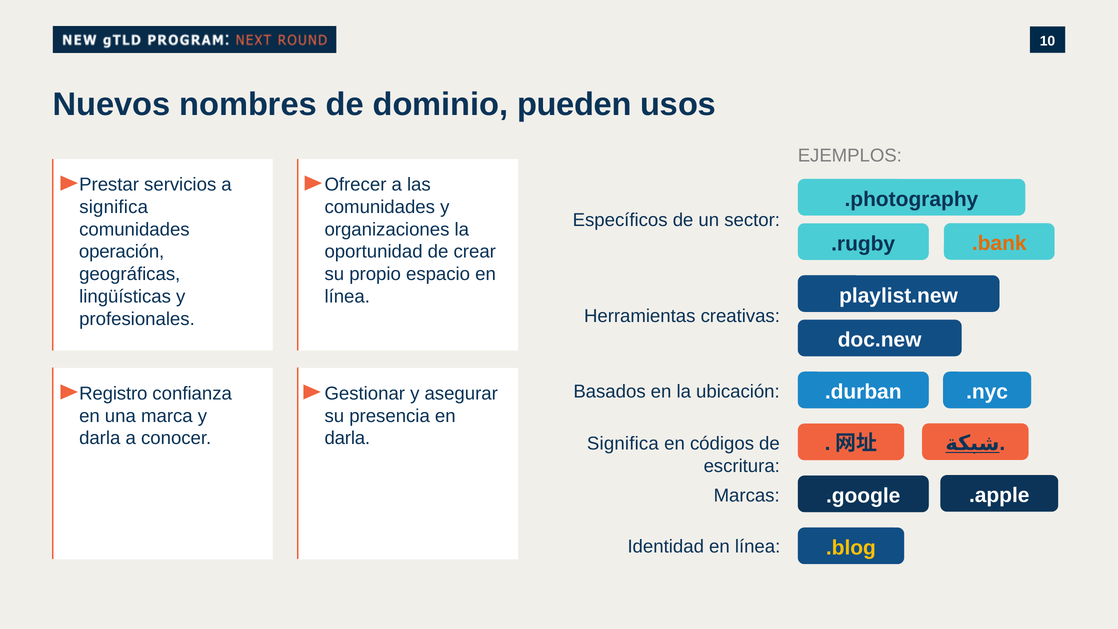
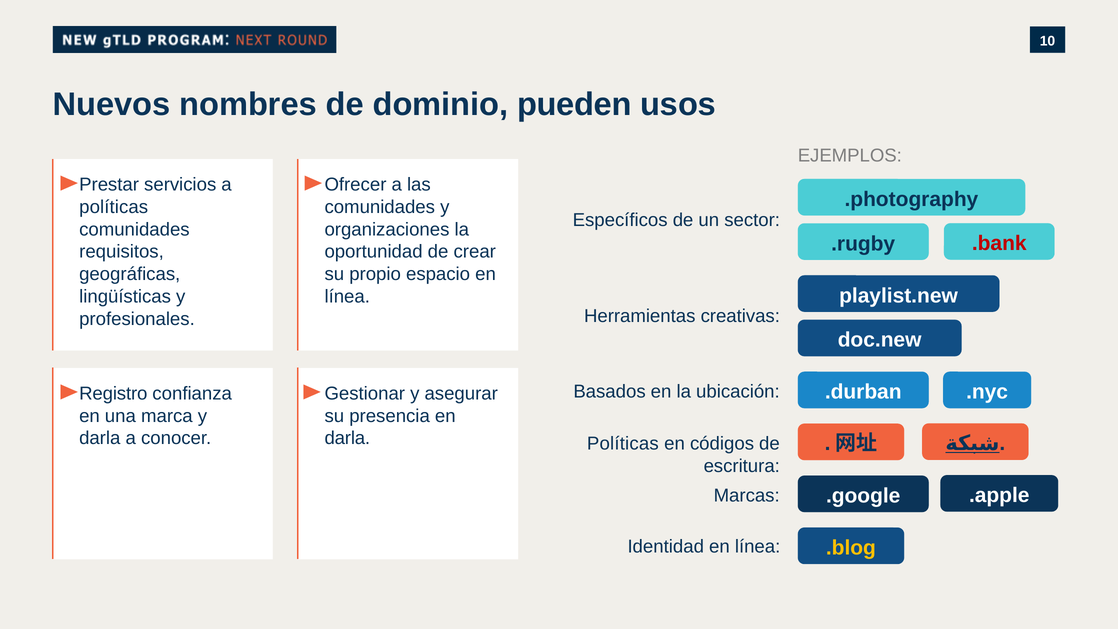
significa: significa -> políticas (114, 207)
.bank colour: orange -> red (999, 244)
operación: operación -> requisitos (122, 252)
Significa: Significa -> Políticas (623, 444)
